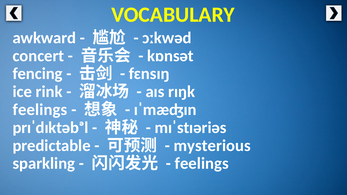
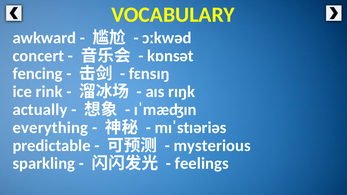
feelings: feelings -> actually (40, 110)
prɪˈdɪktəbᵊl: prɪˈdɪktəbᵊl -> everything (50, 128)
